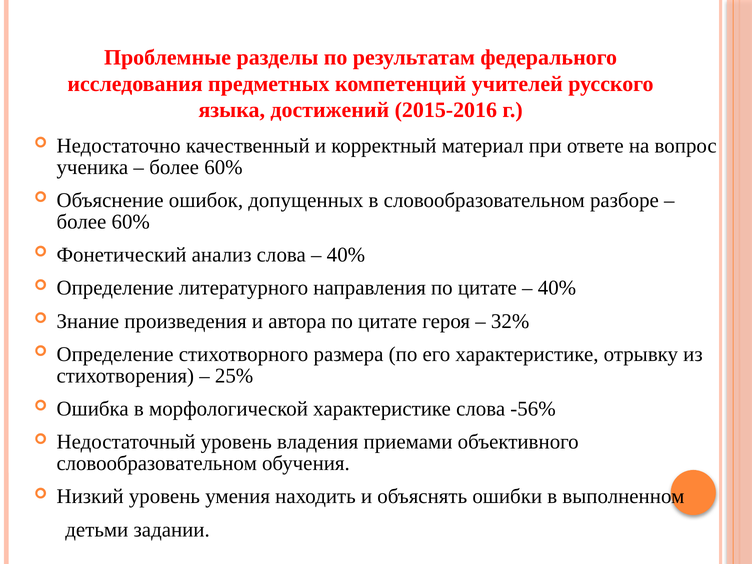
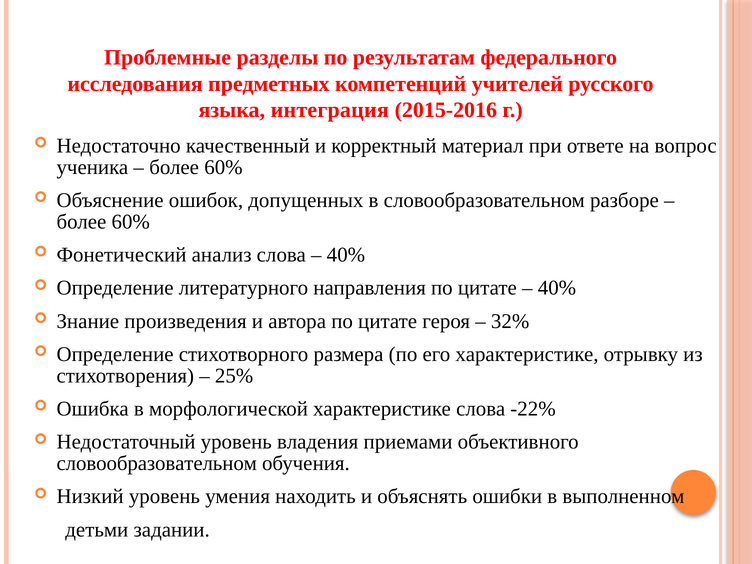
достижений: достижений -> интеграция (330, 110)
-56%: -56% -> -22% (533, 409)
